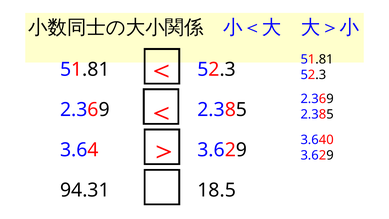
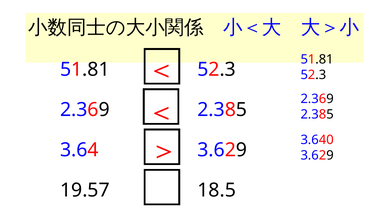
94.31: 94.31 -> 19.57 (85, 190)
